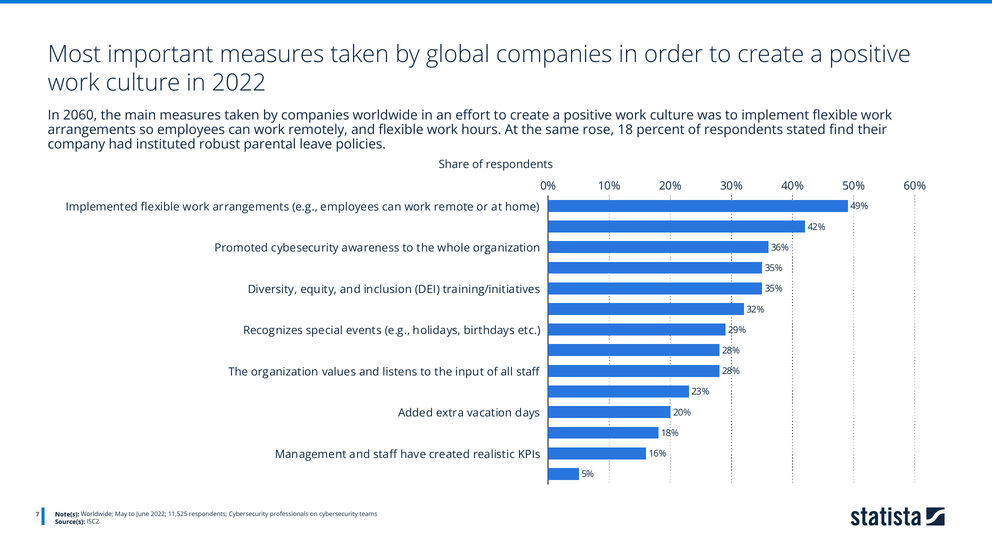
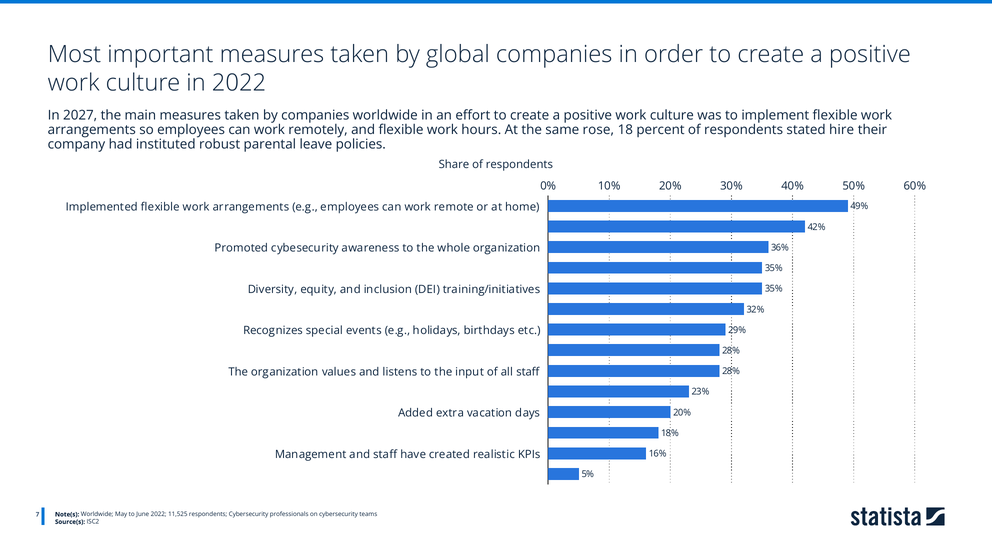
2060: 2060 -> 2027 (80, 115)
find: find -> hire (842, 130)
